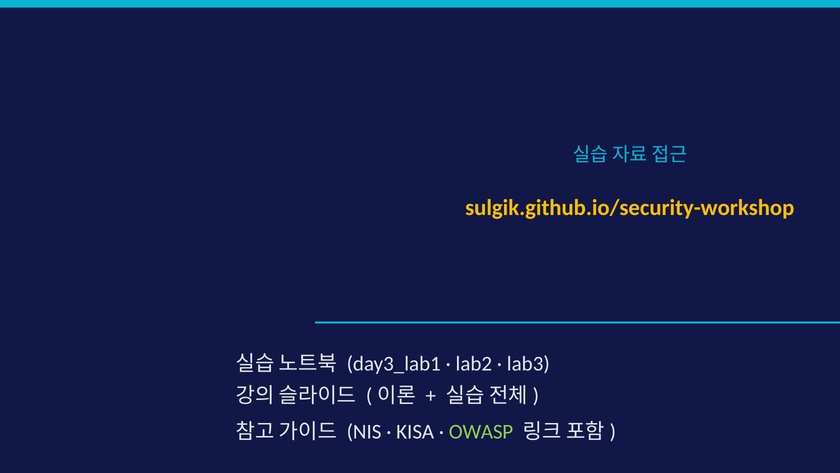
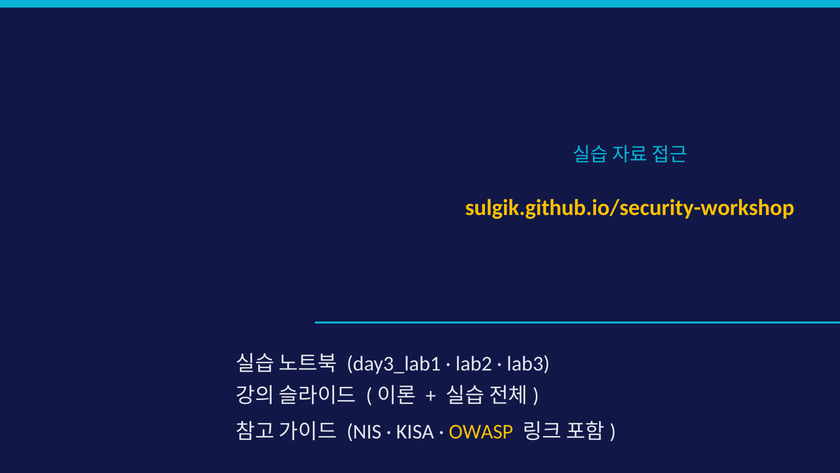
OWASP colour: light green -> yellow (481, 431)
